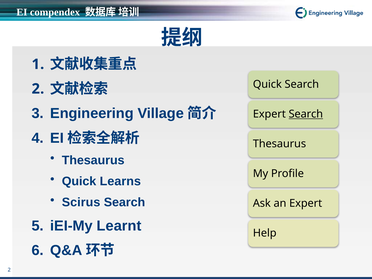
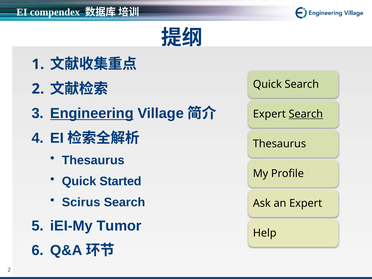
Engineering underline: none -> present (92, 113)
Learns: Learns -> Started (120, 181)
Learnt: Learnt -> Tumor (119, 226)
